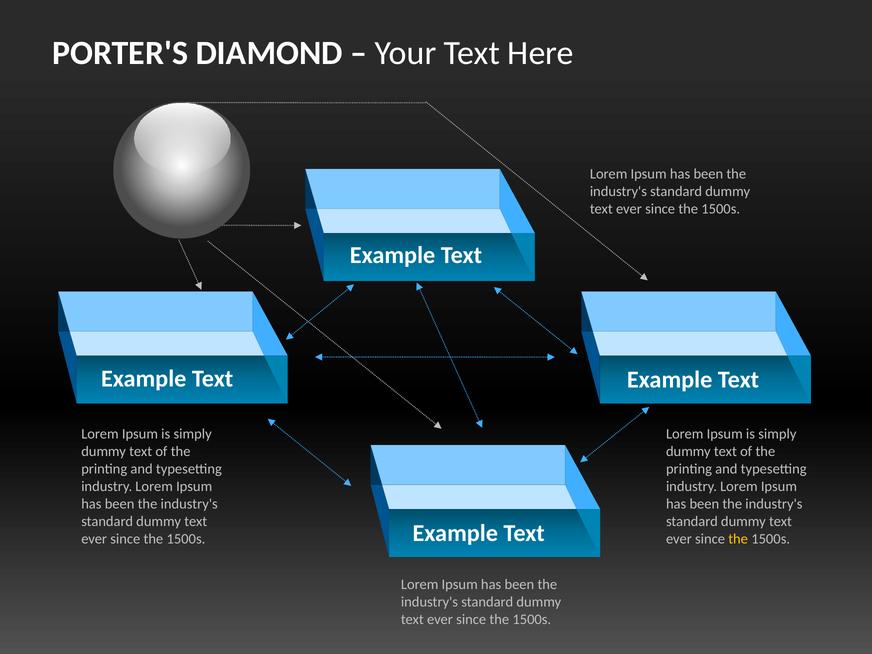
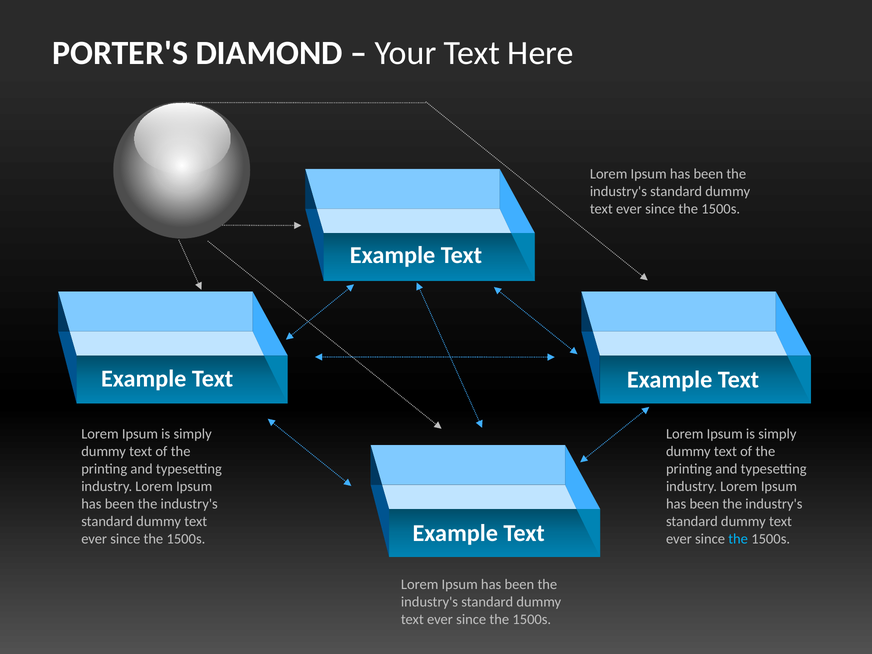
the colour: yellow -> light blue (738, 539)
